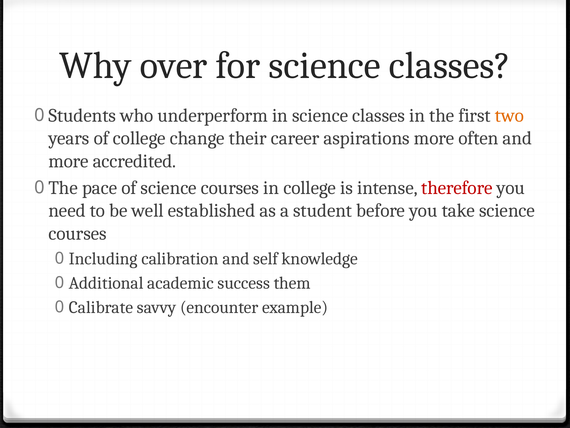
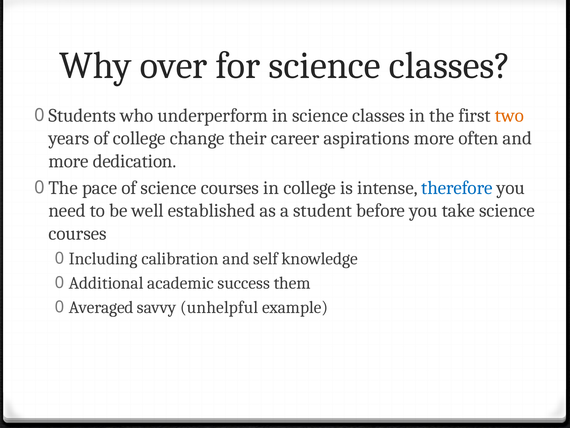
accredited: accredited -> dedication (135, 161)
therefore colour: red -> blue (457, 188)
Calibrate: Calibrate -> Averaged (101, 307)
encounter: encounter -> unhelpful (219, 307)
